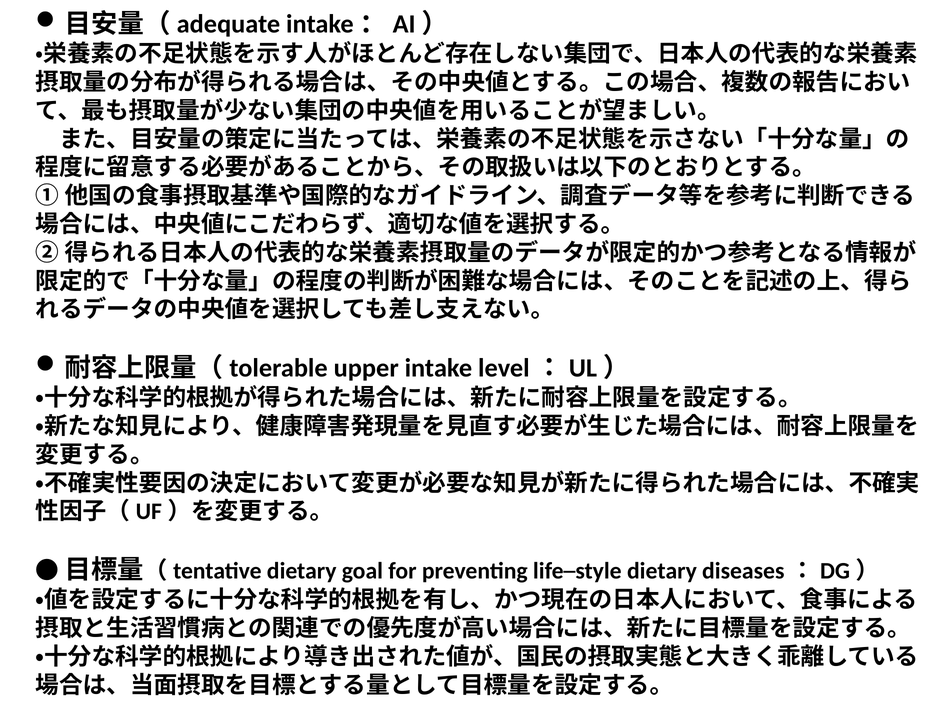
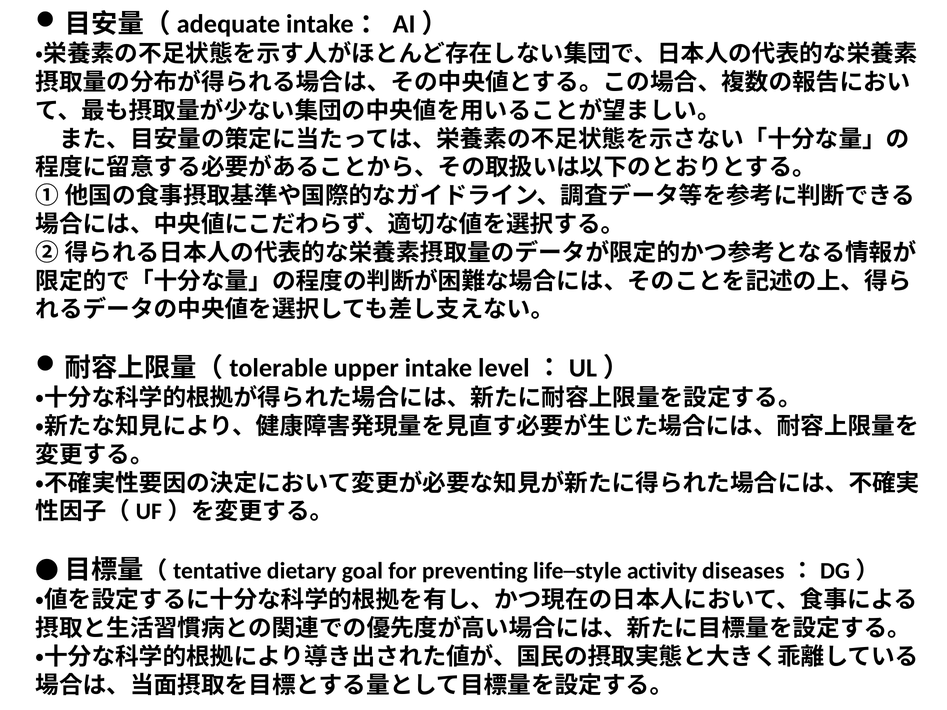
life─style dietary: dietary -> activity (662, 571)
